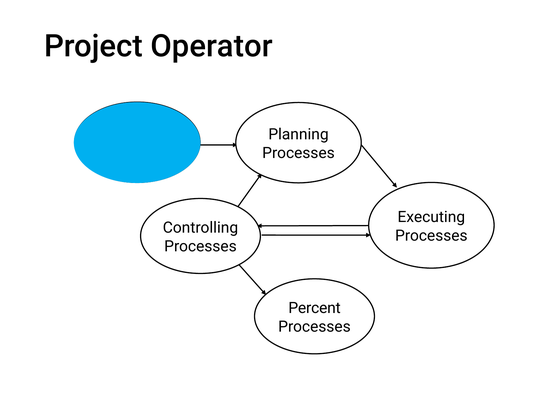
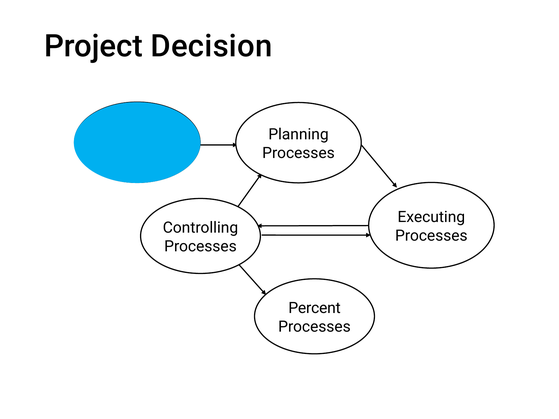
Operator: Operator -> Decision (211, 46)
